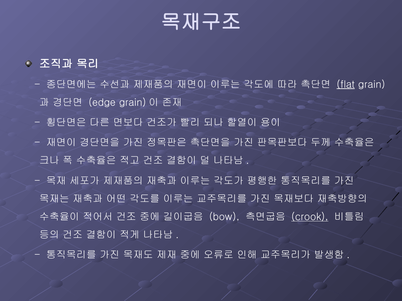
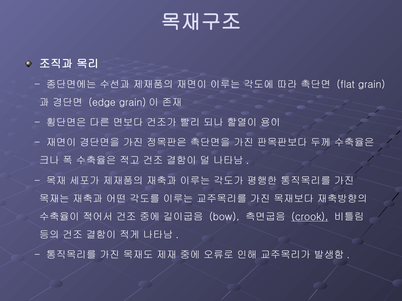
flat underline: present -> none (346, 85)
